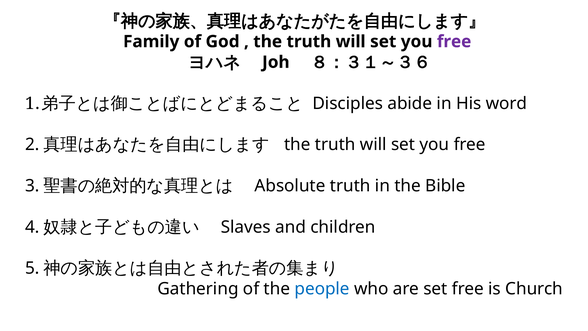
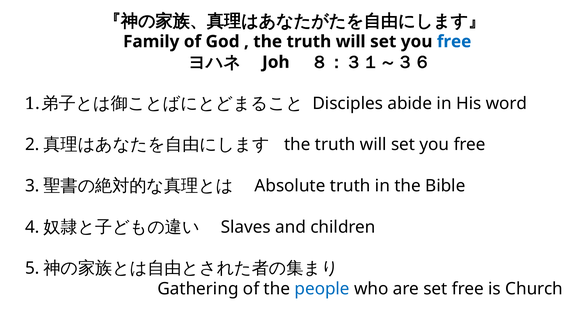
free colour: purple -> blue (454, 42)
